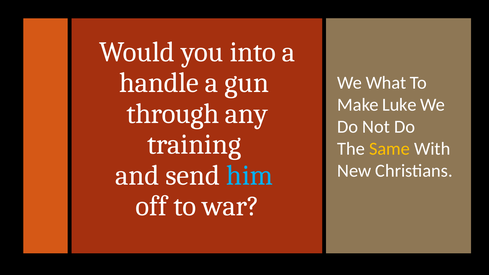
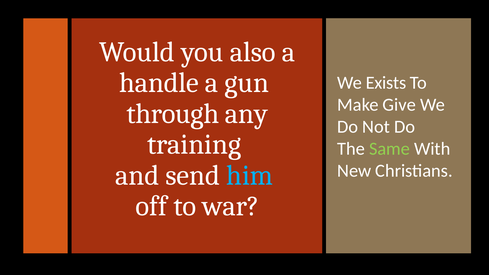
into: into -> also (253, 52)
What: What -> Exists (386, 83)
Luke: Luke -> Give (399, 105)
Same colour: yellow -> light green (390, 149)
